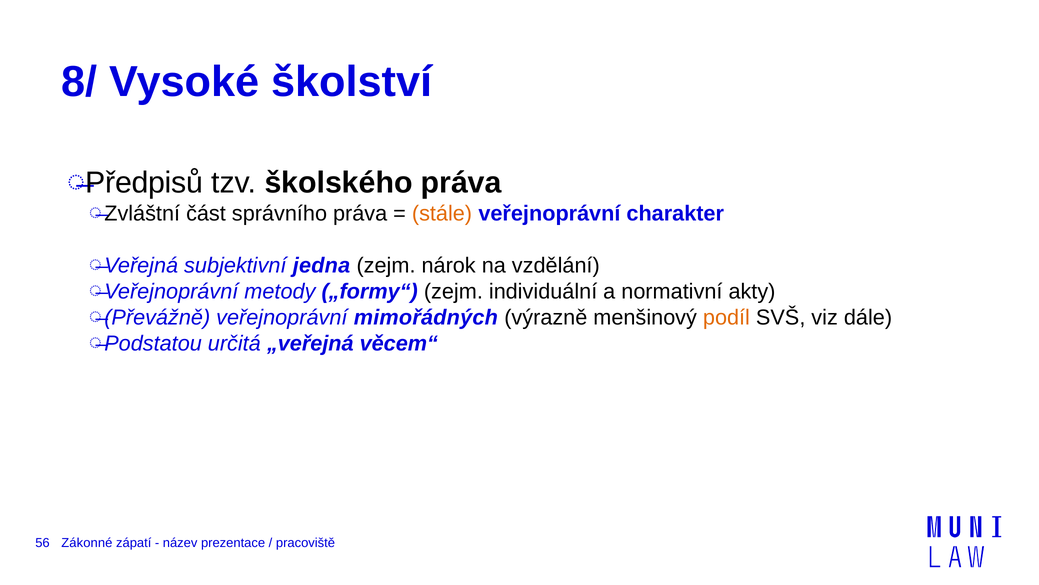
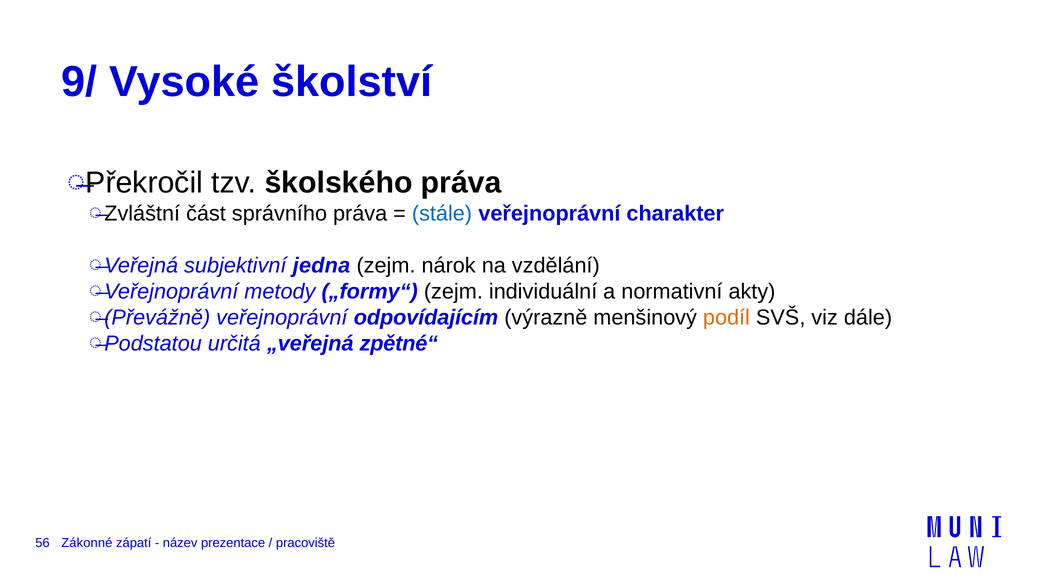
8/: 8/ -> 9/ (79, 82)
Předpisů: Předpisů -> Překročil (144, 183)
stále colour: orange -> blue (442, 213)
mimořádných: mimořádných -> odpovídajícím (426, 317)
věcem“: věcem“ -> zpětné“ (399, 343)
